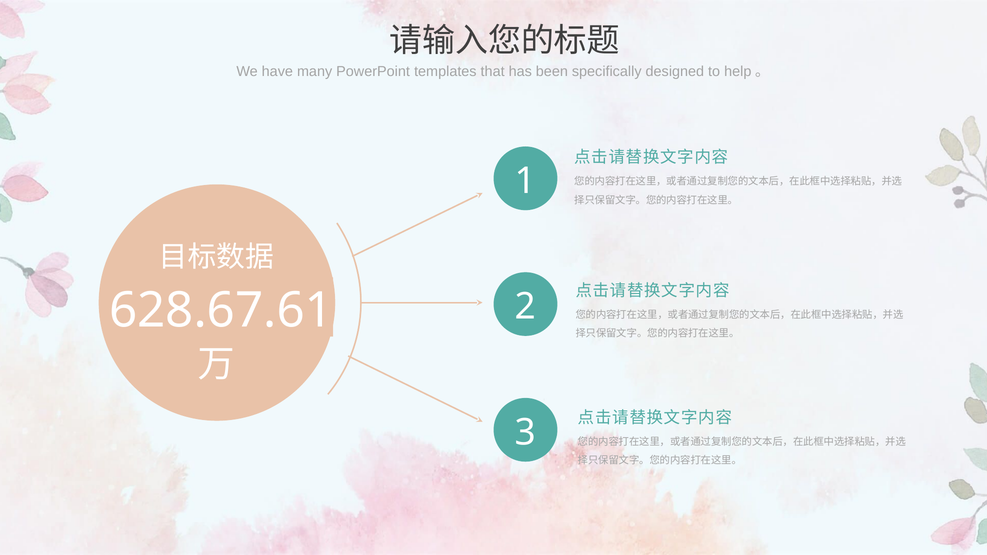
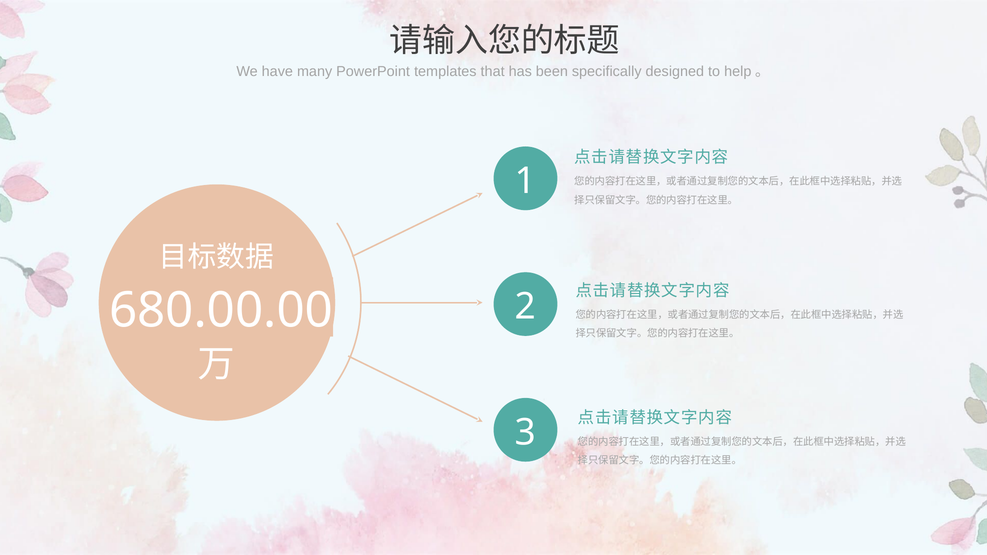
628.67.61: 628.67.61 -> 680.00.00 (221, 310)
